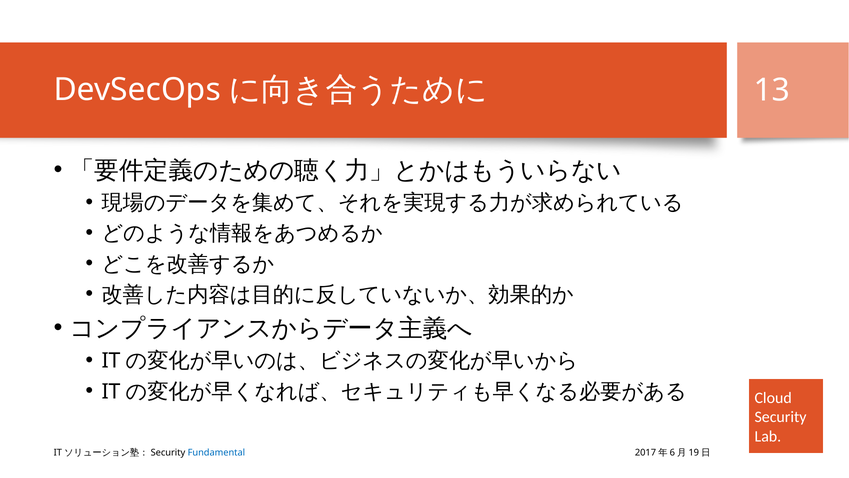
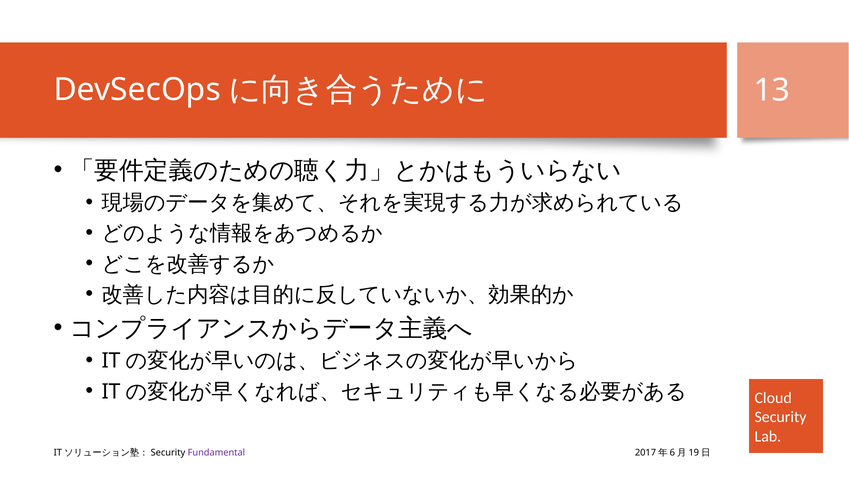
Fundamental colour: blue -> purple (216, 452)
